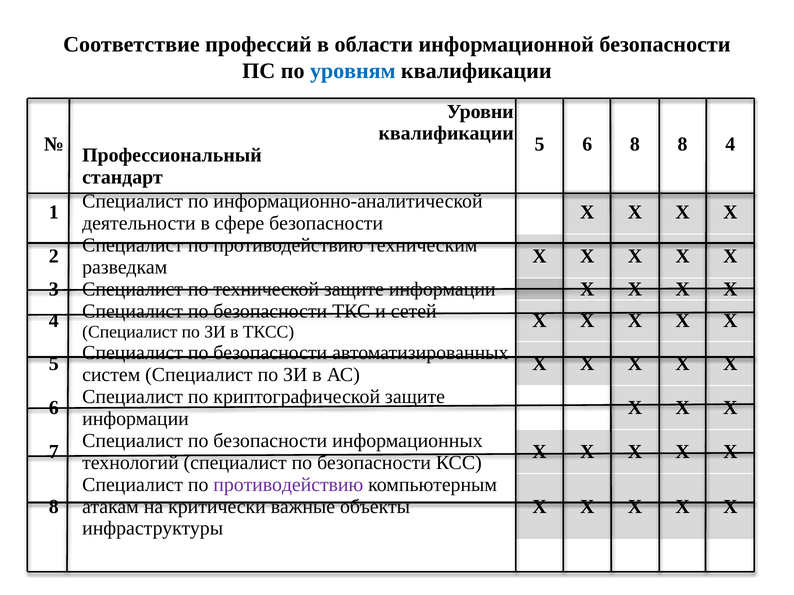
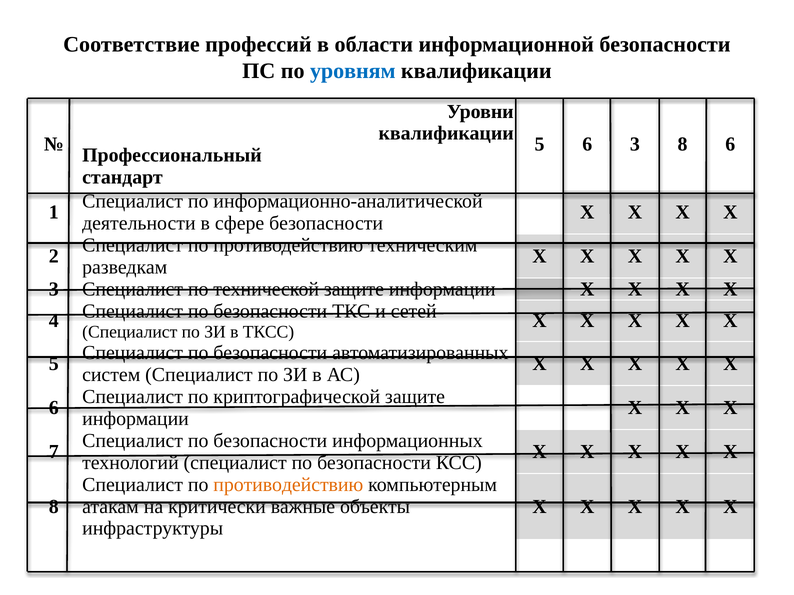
6 8: 8 -> 3 (635, 144)
8 4: 4 -> 6 (730, 144)
противодействию colour: purple -> orange (288, 485)
